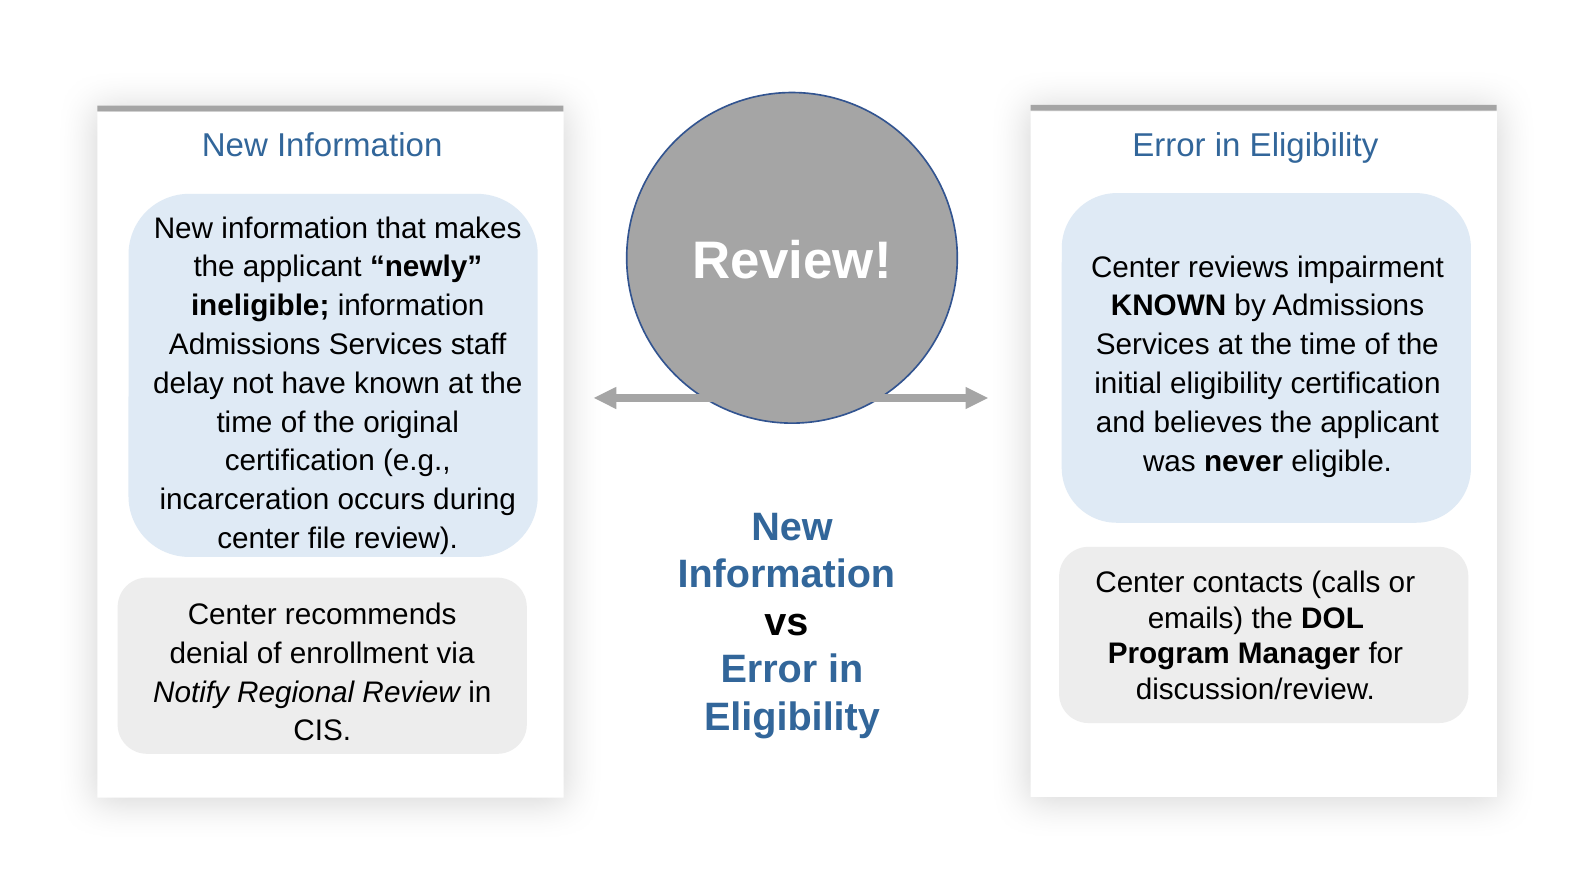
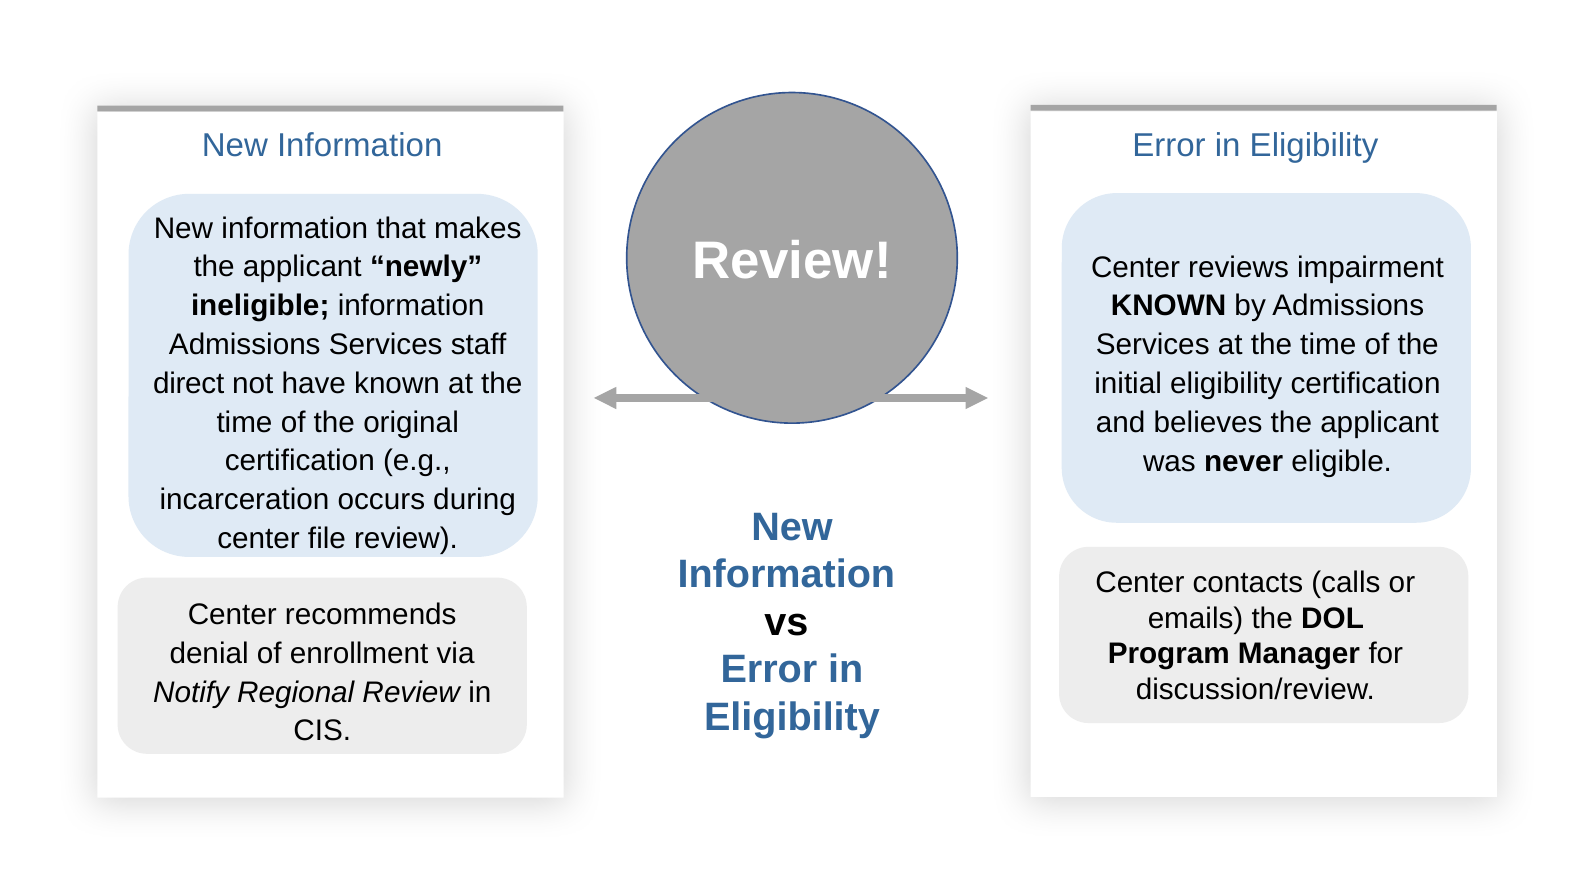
delay: delay -> direct (189, 384)
